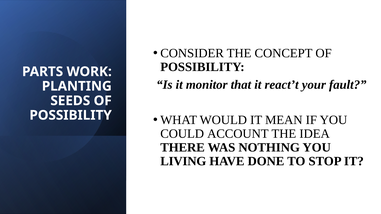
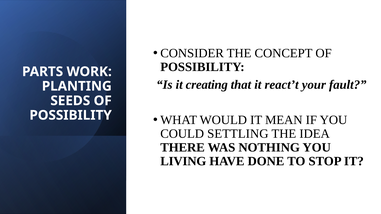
monitor: monitor -> creating (207, 85)
ACCOUNT: ACCOUNT -> SETTLING (238, 134)
